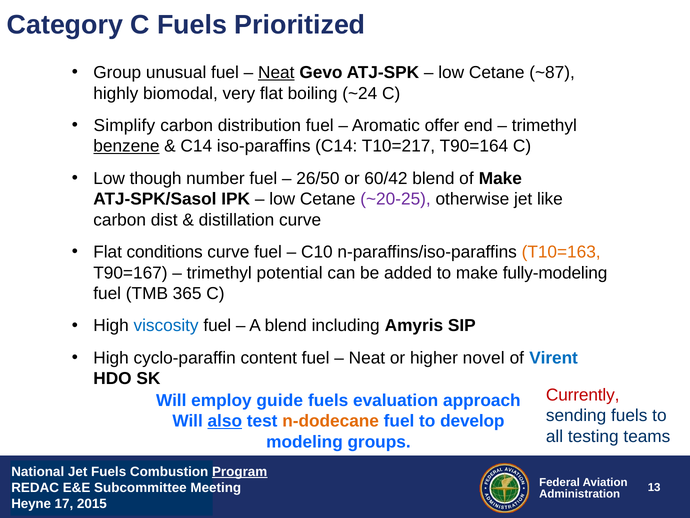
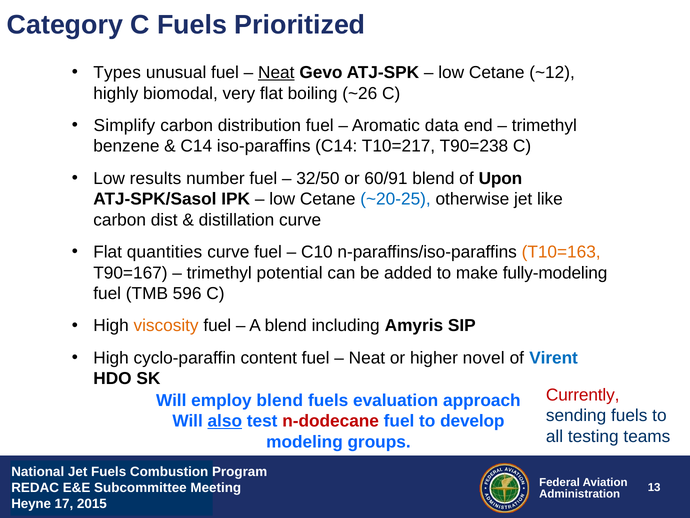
Group: Group -> Types (117, 73)
~87: ~87 -> ~12 (552, 73)
~24: ~24 -> ~26 (360, 93)
offer: offer -> data (442, 125)
benzene underline: present -> none (126, 146)
T90=164: T90=164 -> T90=238 (474, 146)
though: though -> results (155, 178)
26/50: 26/50 -> 32/50 (318, 178)
60/42: 60/42 -> 60/91 (386, 178)
of Make: Make -> Upon (500, 178)
~20-25 colour: purple -> blue (396, 199)
conditions: conditions -> quantities (164, 252)
365: 365 -> 596 (187, 293)
viscosity colour: blue -> orange (166, 325)
employ guide: guide -> blend (280, 400)
n-dodecane colour: orange -> red (331, 421)
Program underline: present -> none (240, 471)
